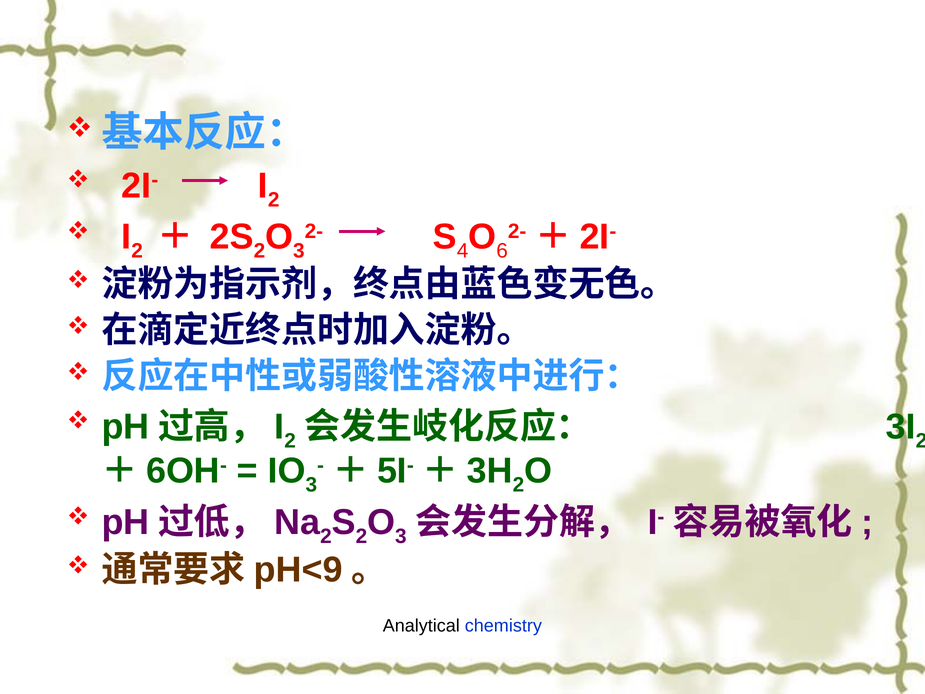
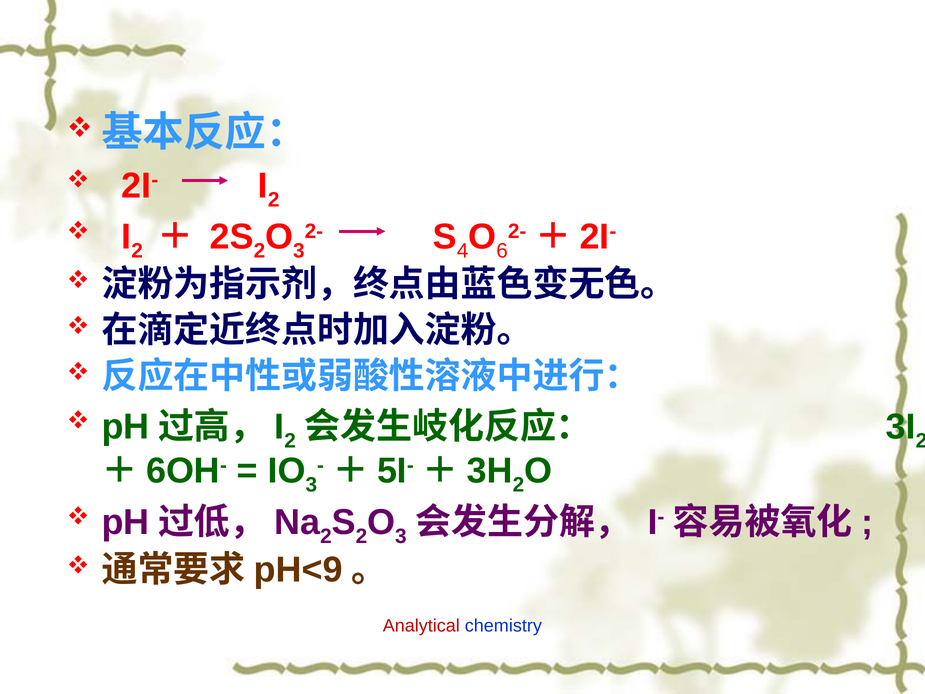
Analytical colour: black -> red (421, 626)
